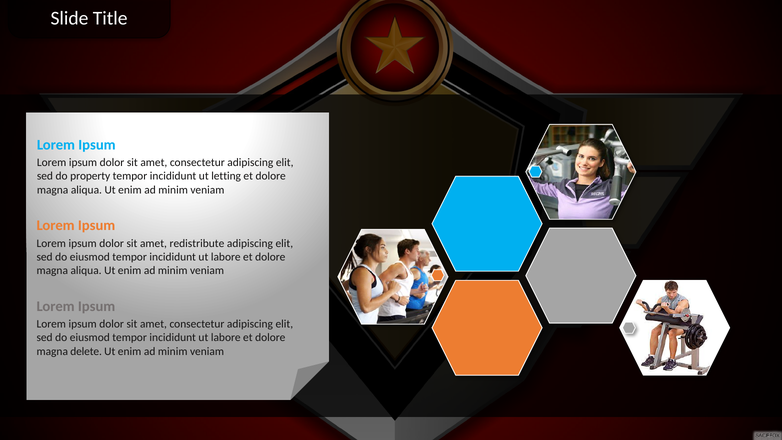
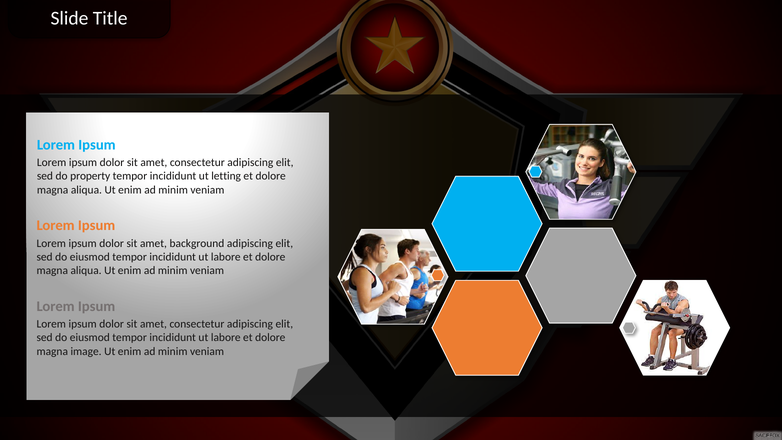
redistribute: redistribute -> background (197, 243)
delete: delete -> image (86, 351)
